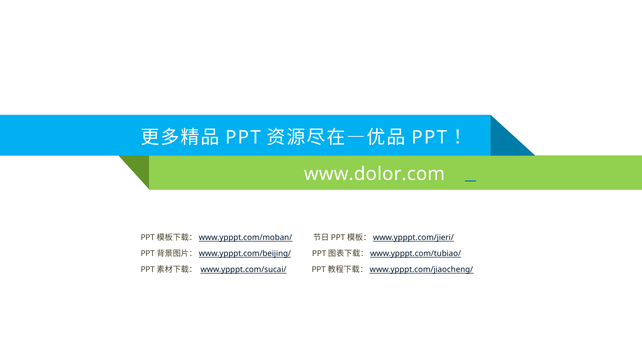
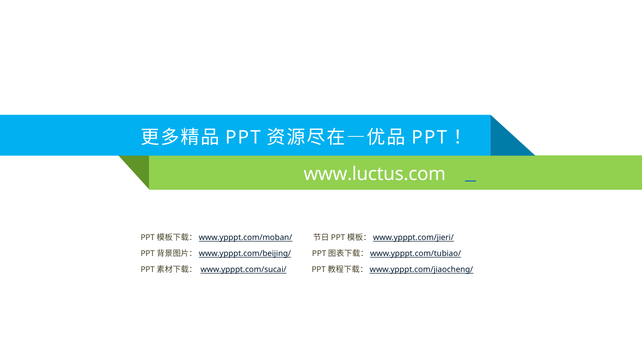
www.dolor.com: www.dolor.com -> www.luctus.com (375, 174)
